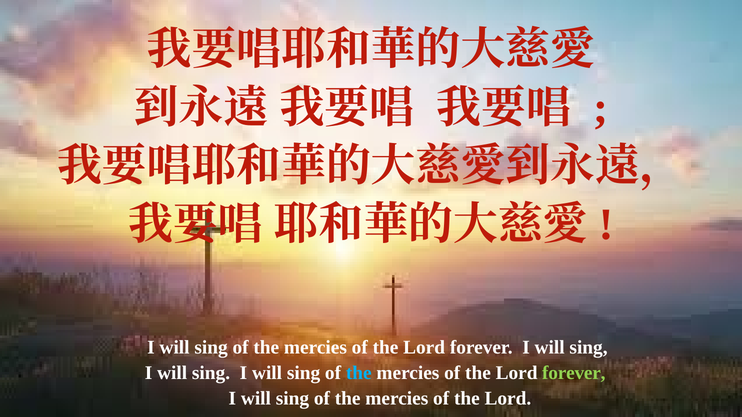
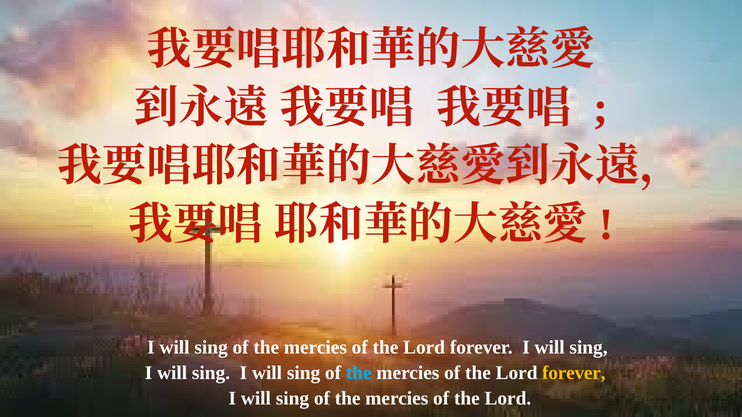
forever colour: light green -> yellow (574, 373)
